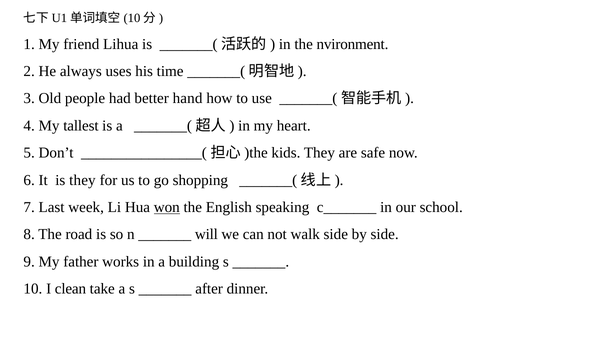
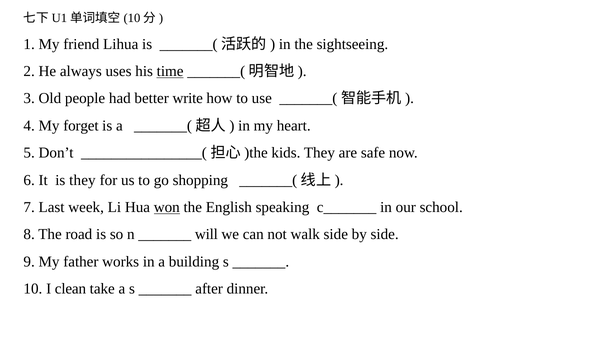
nvironment: nvironment -> sightseeing (352, 44)
time underline: none -> present (170, 71)
hand: hand -> write (188, 98)
tallest: tallest -> forget (81, 126)
